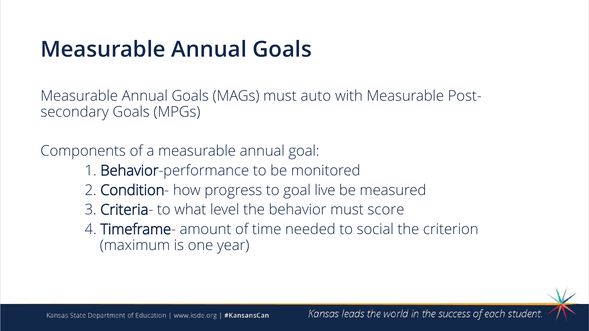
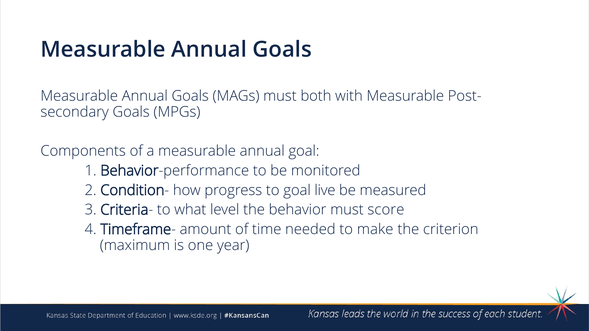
auto: auto -> both (316, 96)
social: social -> make (375, 230)
